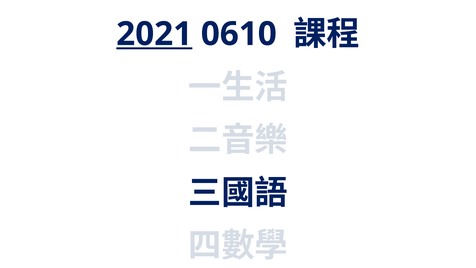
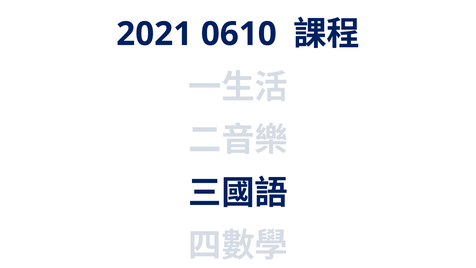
2021 underline: present -> none (154, 34)
